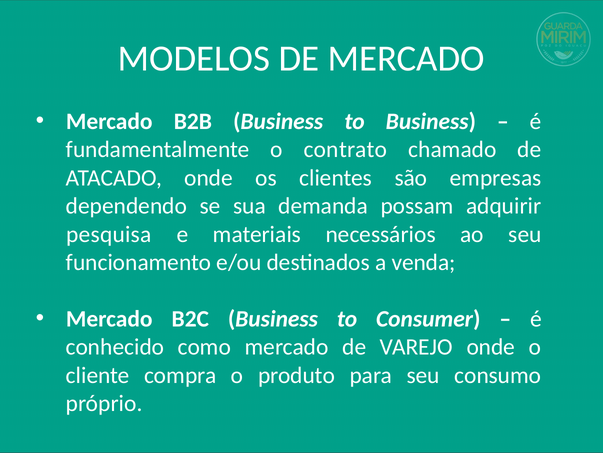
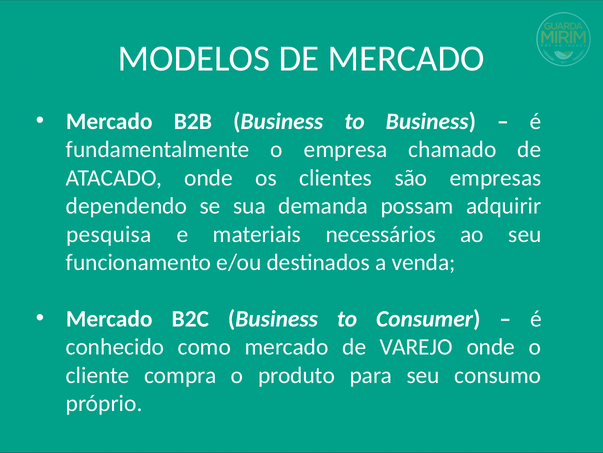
contrato: contrato -> empresa (346, 149)
